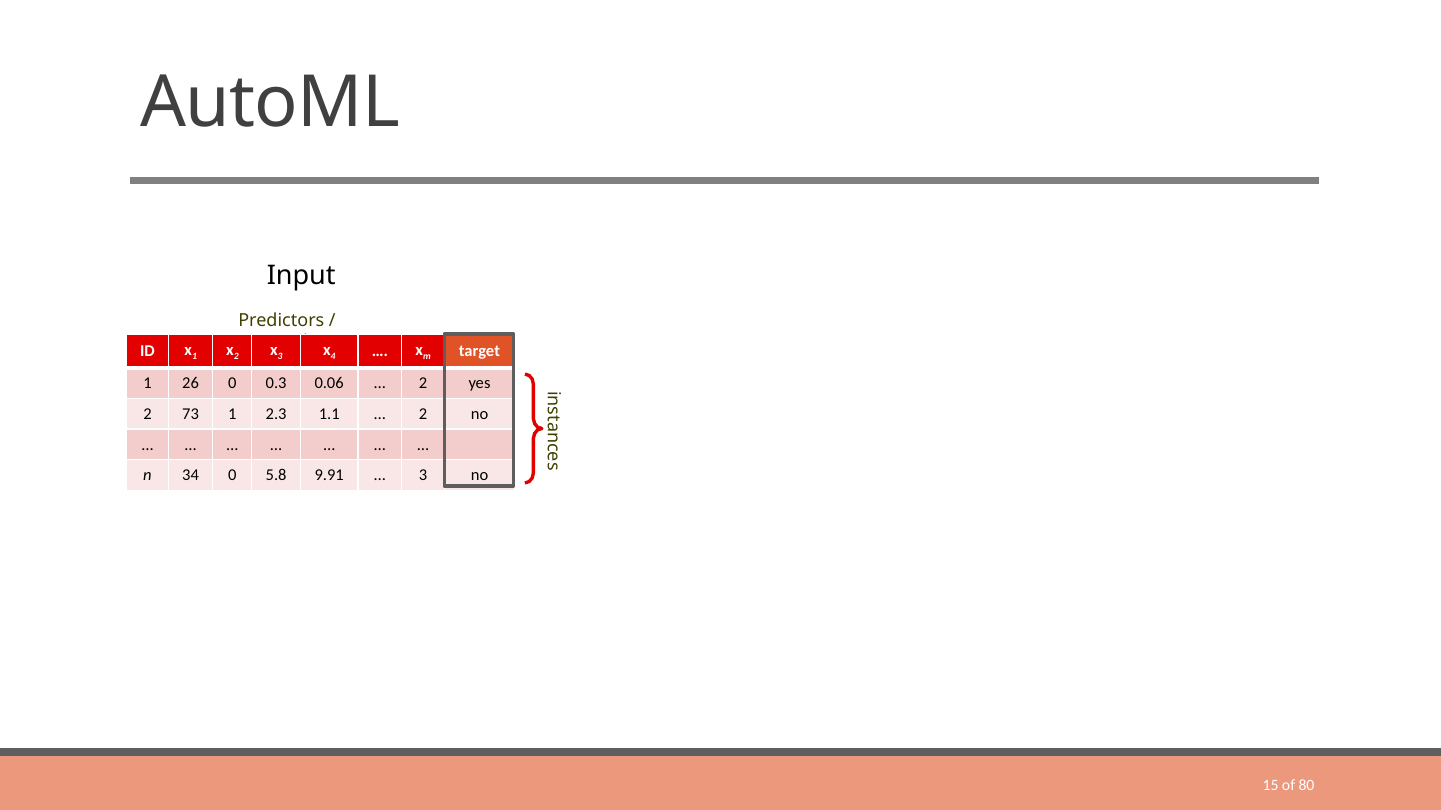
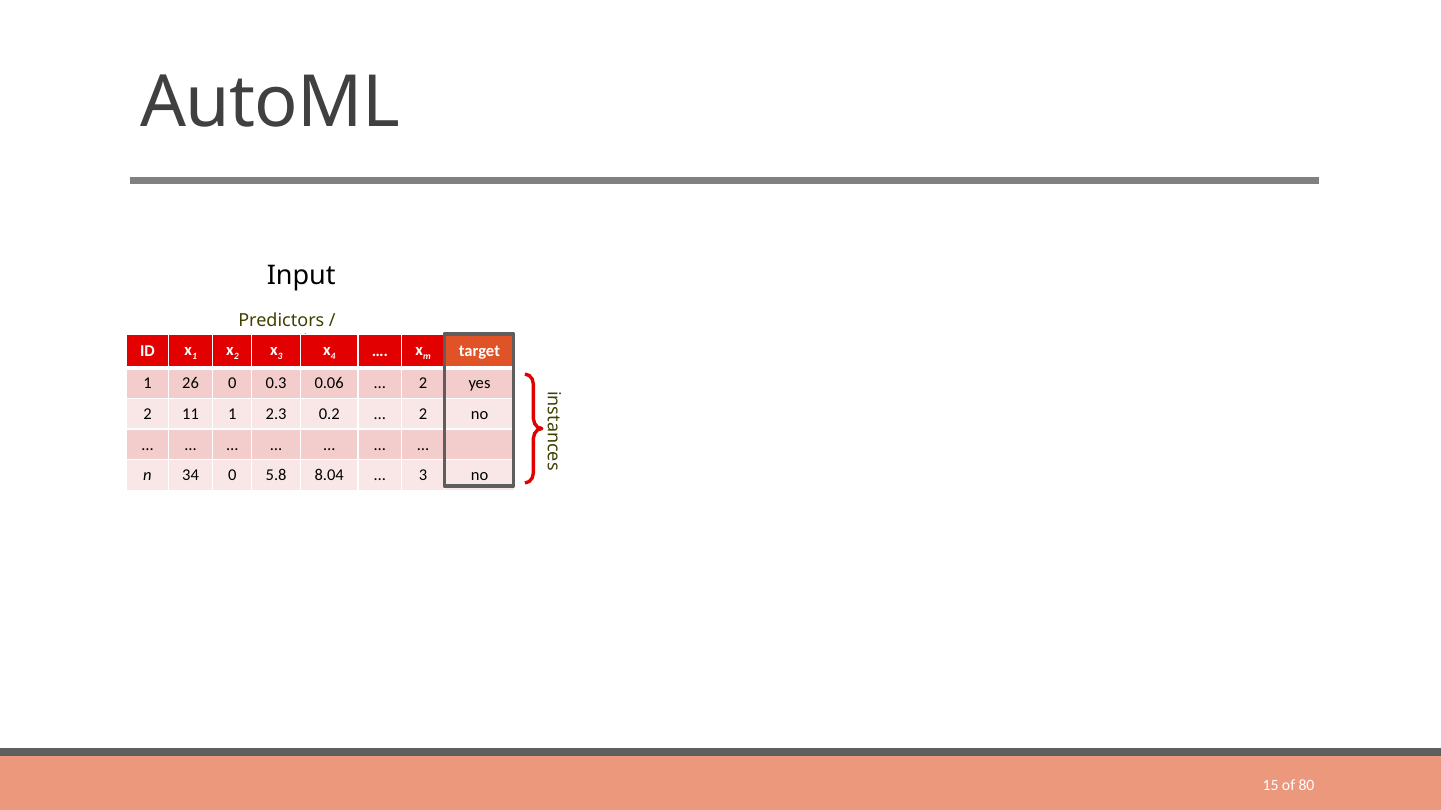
73: 73 -> 11 (191, 414)
1.1: 1.1 -> 0.2 (329, 414)
9.91: 9.91 -> 8.04 (329, 476)
